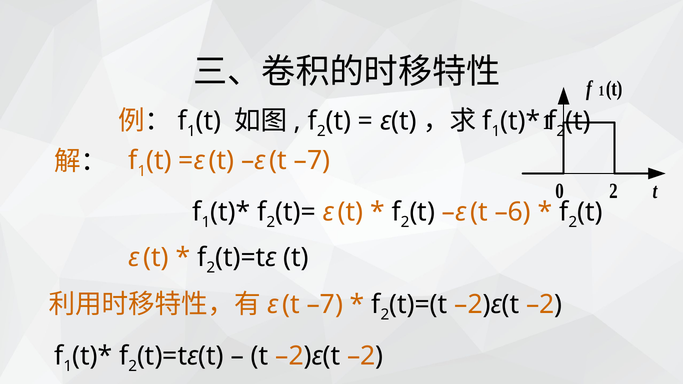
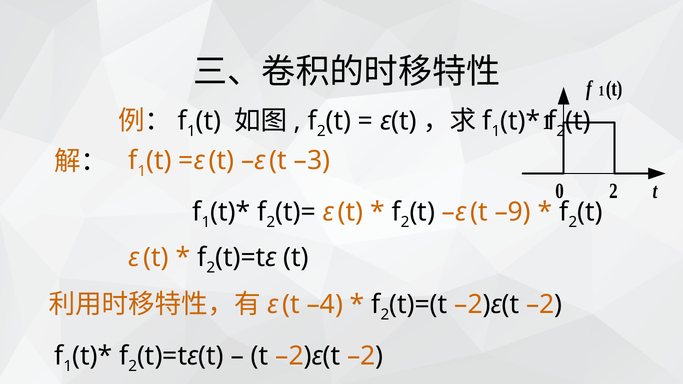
t ε t –7: –7 -> –3 (312, 161)
–6: –6 -> –9 (513, 212)
–7: –7 -> –4 (325, 305)
